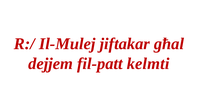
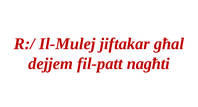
kelmti: kelmti -> nagħti (148, 63)
